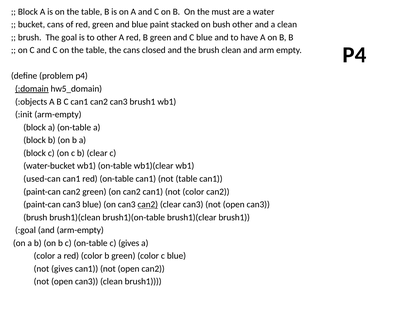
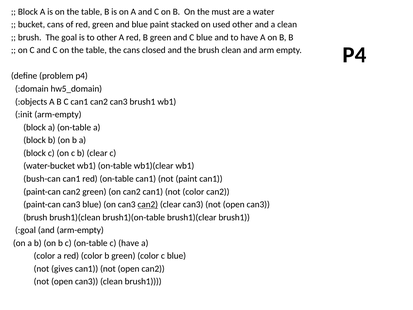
bush: bush -> used (221, 25)
:domain underline: present -> none (32, 89)
used-can: used-can -> bush-can (42, 179)
not table: table -> paint (186, 179)
c gives: gives -> have (129, 243)
